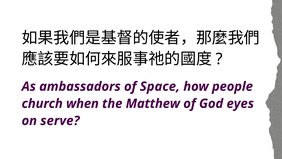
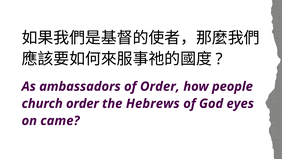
of Space: Space -> Order (160, 86)
church when: when -> order (82, 103)
Matthew: Matthew -> Hebrews (153, 103)
serve: serve -> came (60, 120)
